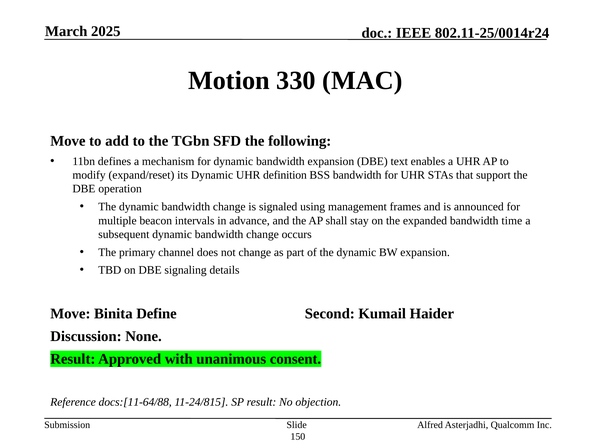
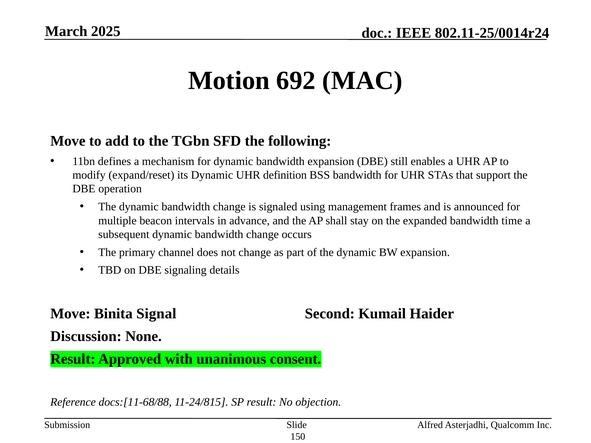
330: 330 -> 692 (296, 81)
text: text -> still (399, 161)
Define: Define -> Signal (156, 314)
docs:[11-64/88: docs:[11-64/88 -> docs:[11-68/88 (135, 402)
